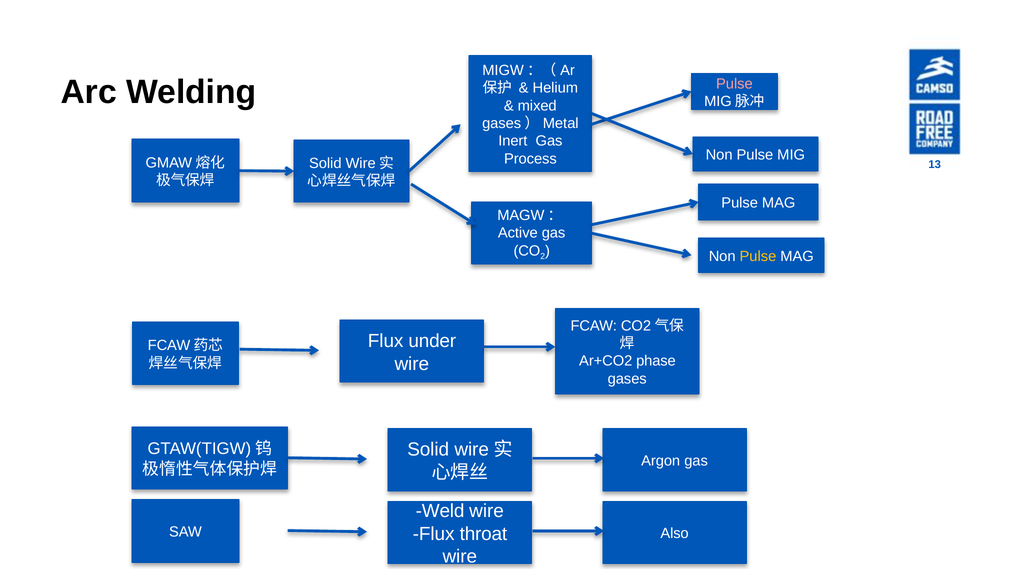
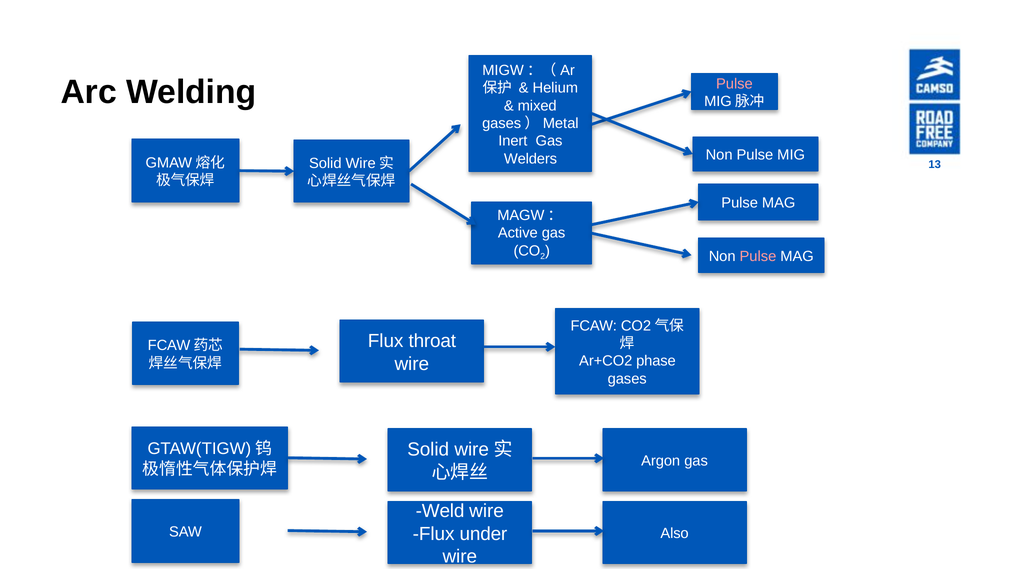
Process: Process -> Welders (530, 159)
Pulse colour: yellow -> pink (758, 256)
under: under -> throat (432, 341)
throat: throat -> under (483, 534)
